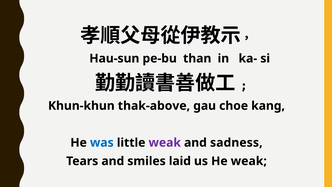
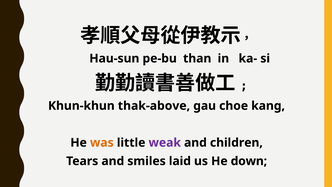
was colour: blue -> orange (102, 142)
sadness: sadness -> children (236, 142)
He weak: weak -> down (249, 161)
